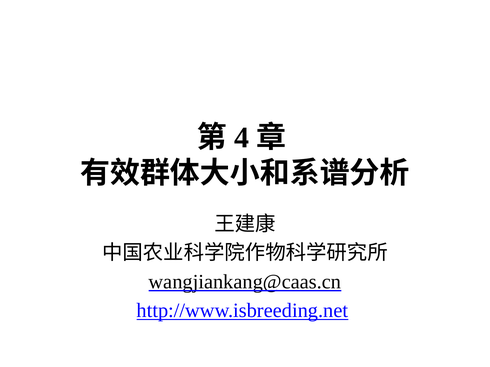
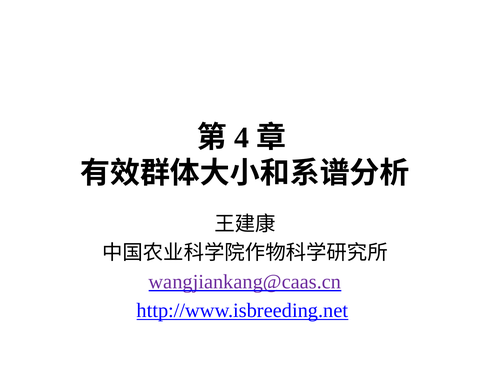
wangjiankang@caas.cn colour: black -> purple (245, 282)
